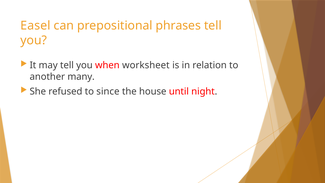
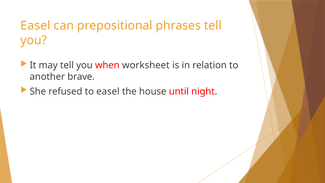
many: many -> brave (81, 77)
to since: since -> easel (108, 91)
